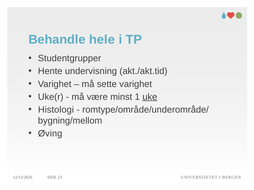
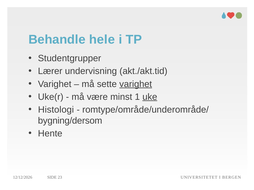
Hente: Hente -> Lærer (50, 71)
varighet underline: none -> present (136, 84)
bygning/mellom: bygning/mellom -> bygning/dersom (70, 121)
Øving: Øving -> Hente (50, 134)
